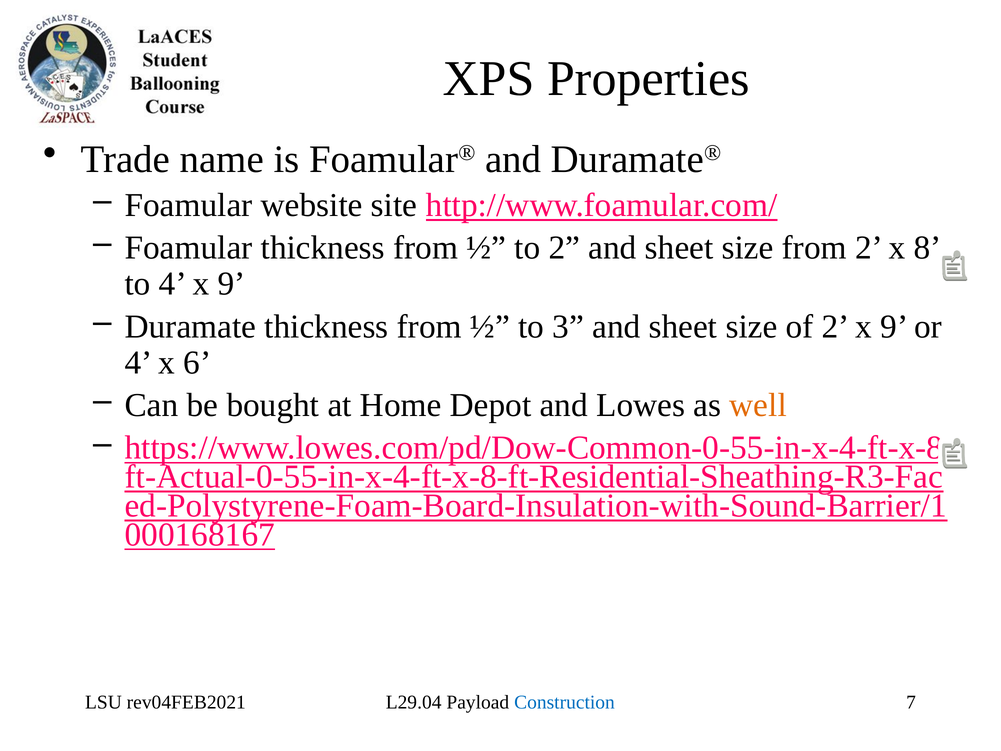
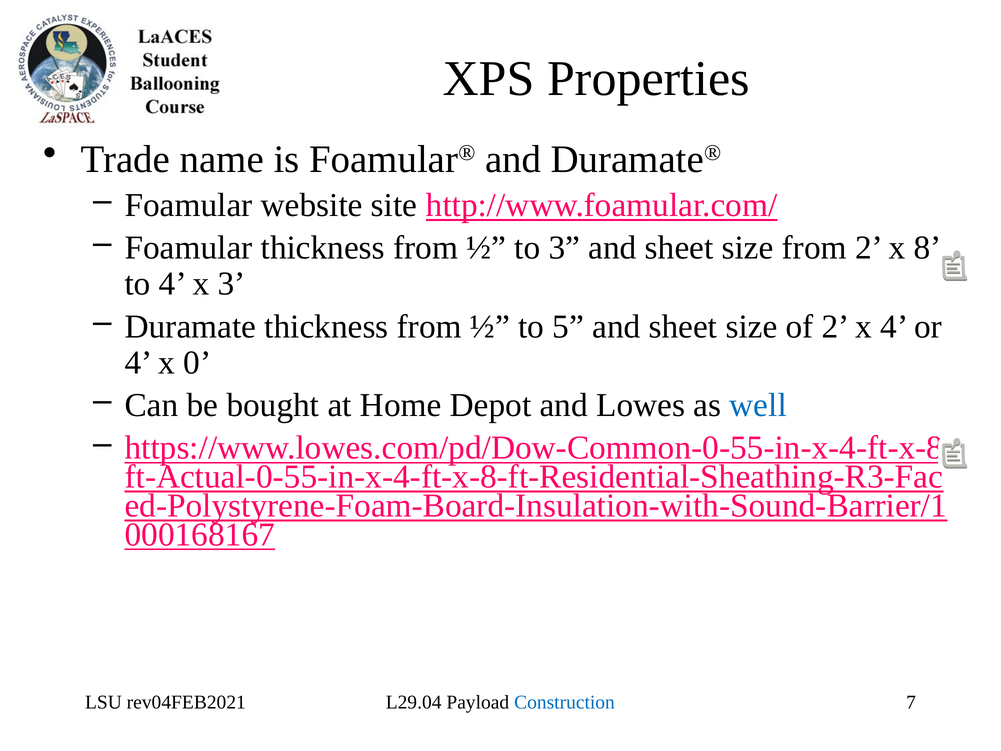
to 2: 2 -> 3 (564, 248)
4 x 9: 9 -> 3 (232, 284)
3: 3 -> 5 (568, 326)
2 x 9: 9 -> 4 (894, 326)
6: 6 -> 0 (197, 362)
well colour: orange -> blue (758, 405)
